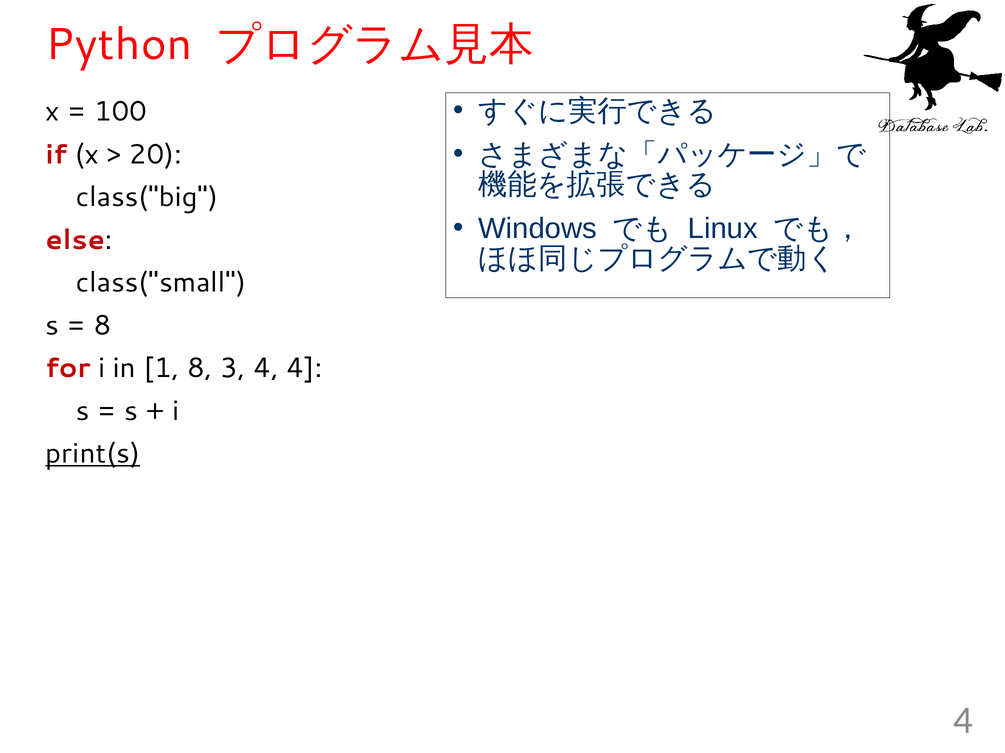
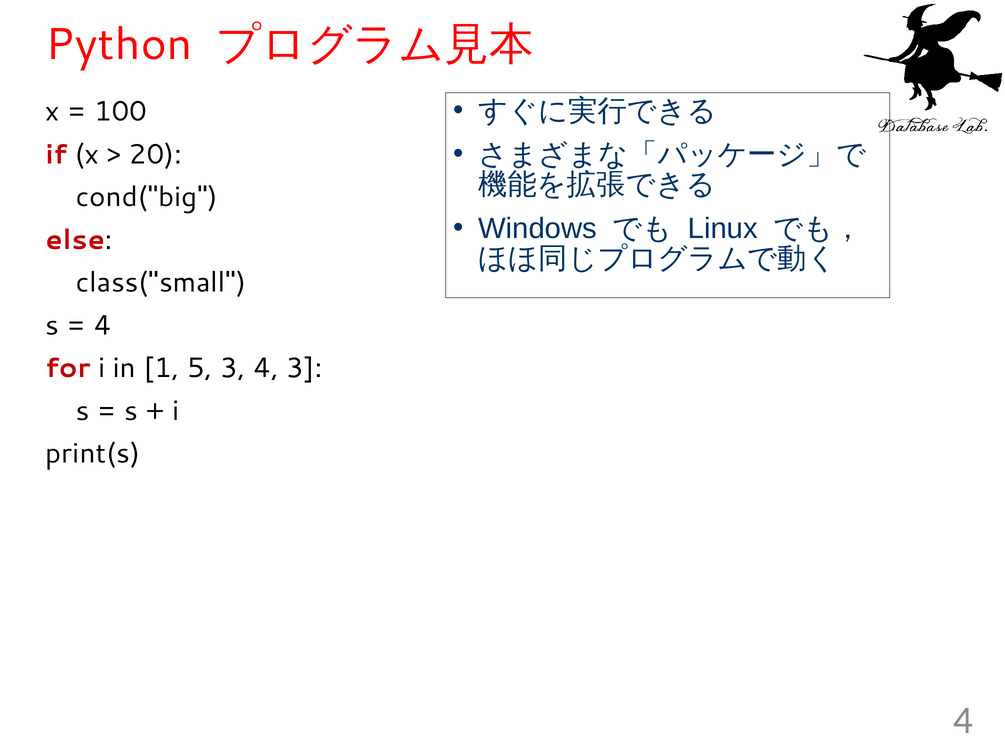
class("big: class("big -> cond("big (147, 197)
8: 8 -> 4 (102, 326)
1 8: 8 -> 5 (200, 369)
4 4: 4 -> 3 (304, 369)
print(s underline: present -> none (93, 454)
